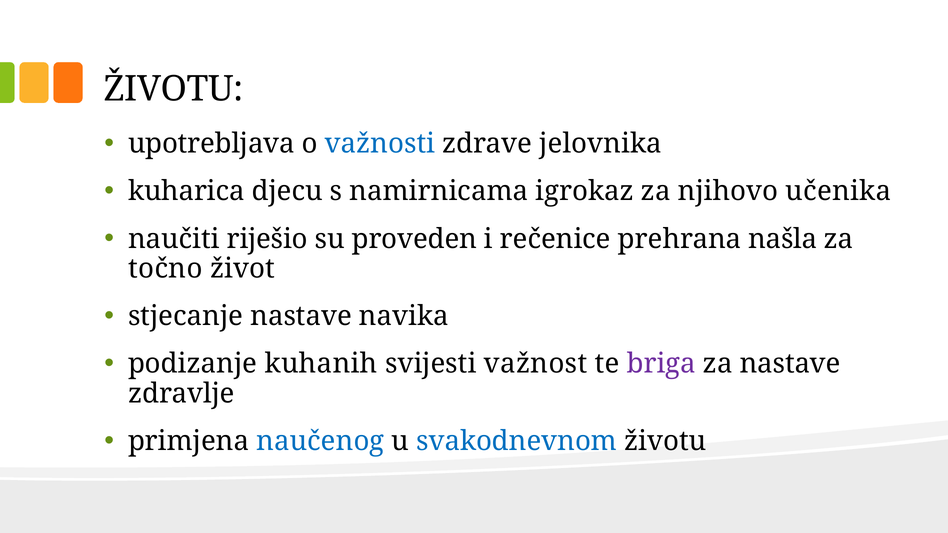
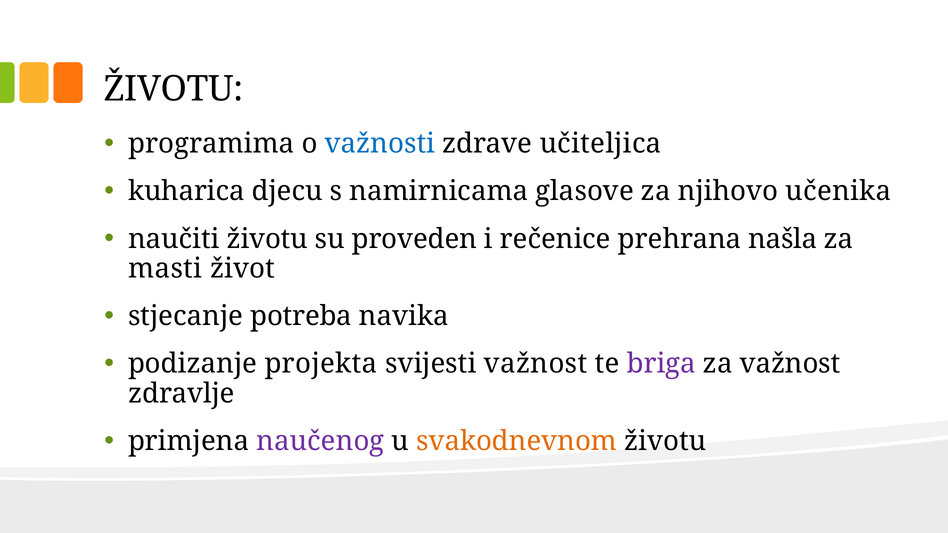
upotrebljava: upotrebljava -> programima (211, 144)
jelovnika: jelovnika -> učiteljica (601, 144)
igrokaz: igrokaz -> glasove (585, 192)
naučiti riješio: riješio -> životu (267, 239)
točno: točno -> masti (165, 269)
stjecanje nastave: nastave -> potreba (301, 317)
kuhanih: kuhanih -> projekta (321, 364)
za nastave: nastave -> važnost (790, 364)
naučenog colour: blue -> purple (320, 442)
svakodnevnom colour: blue -> orange (517, 442)
